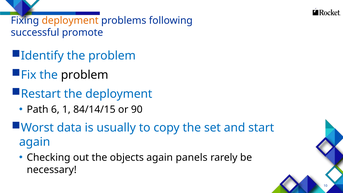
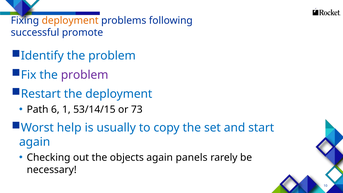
problem colour: black -> purple (85, 75)
84/14/15: 84/14/15 -> 53/14/15 (94, 110)
90: 90 -> 73 (137, 110)
data: data -> help (69, 128)
